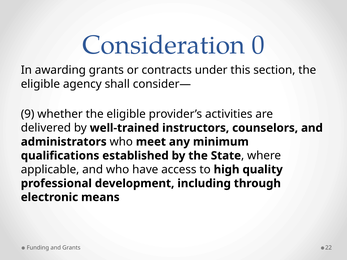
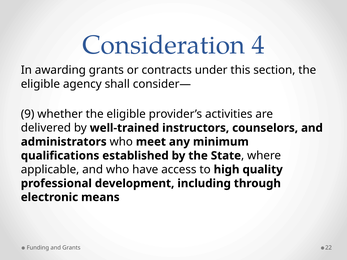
0: 0 -> 4 (258, 45)
